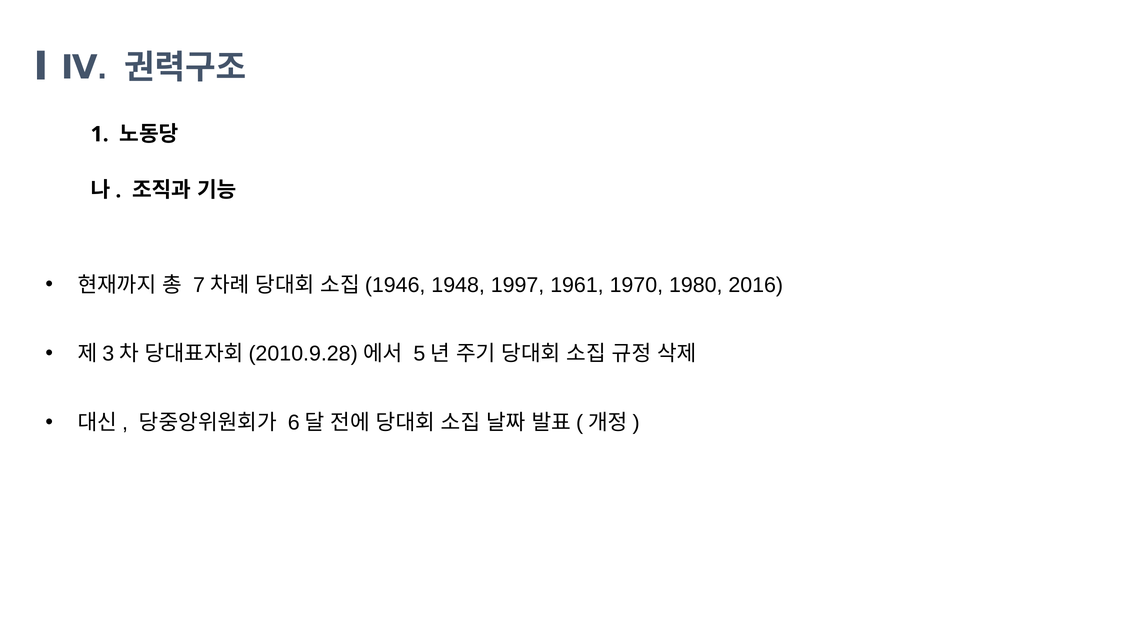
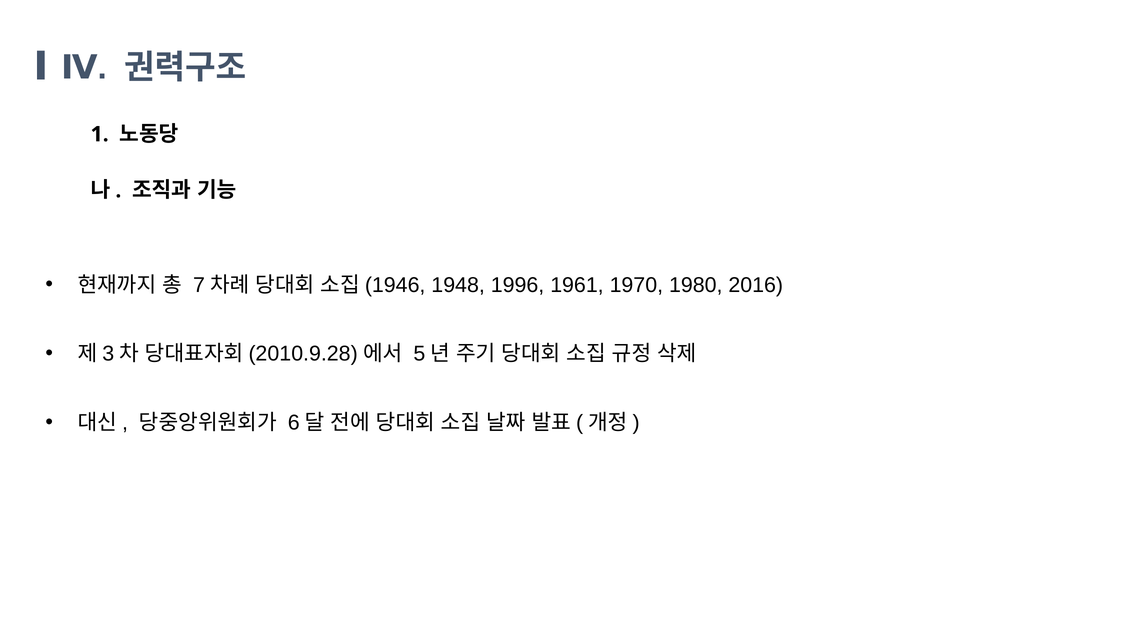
1997: 1997 -> 1996 (518, 285)
